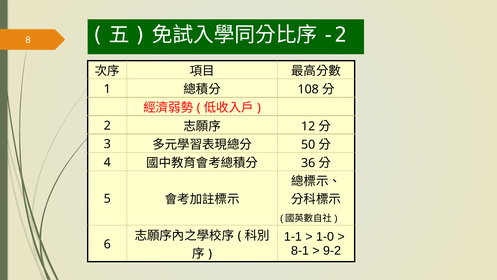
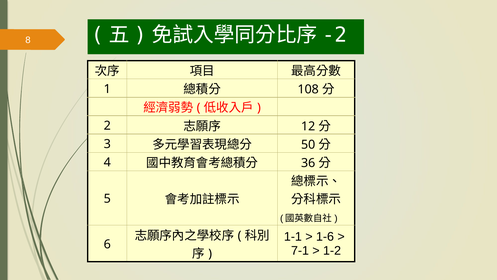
1-0: 1-0 -> 1-6 (325, 236)
8-1: 8-1 -> 7-1 (300, 250)
9-2: 9-2 -> 1-2 (332, 250)
